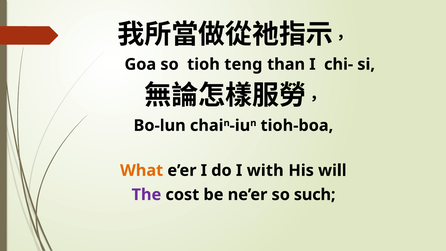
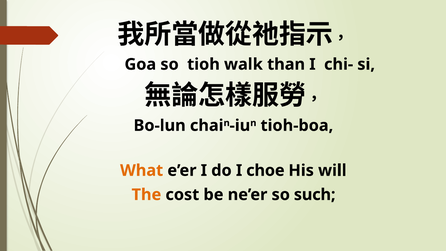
teng: teng -> walk (243, 64)
with: with -> choe (265, 170)
The colour: purple -> orange (146, 195)
